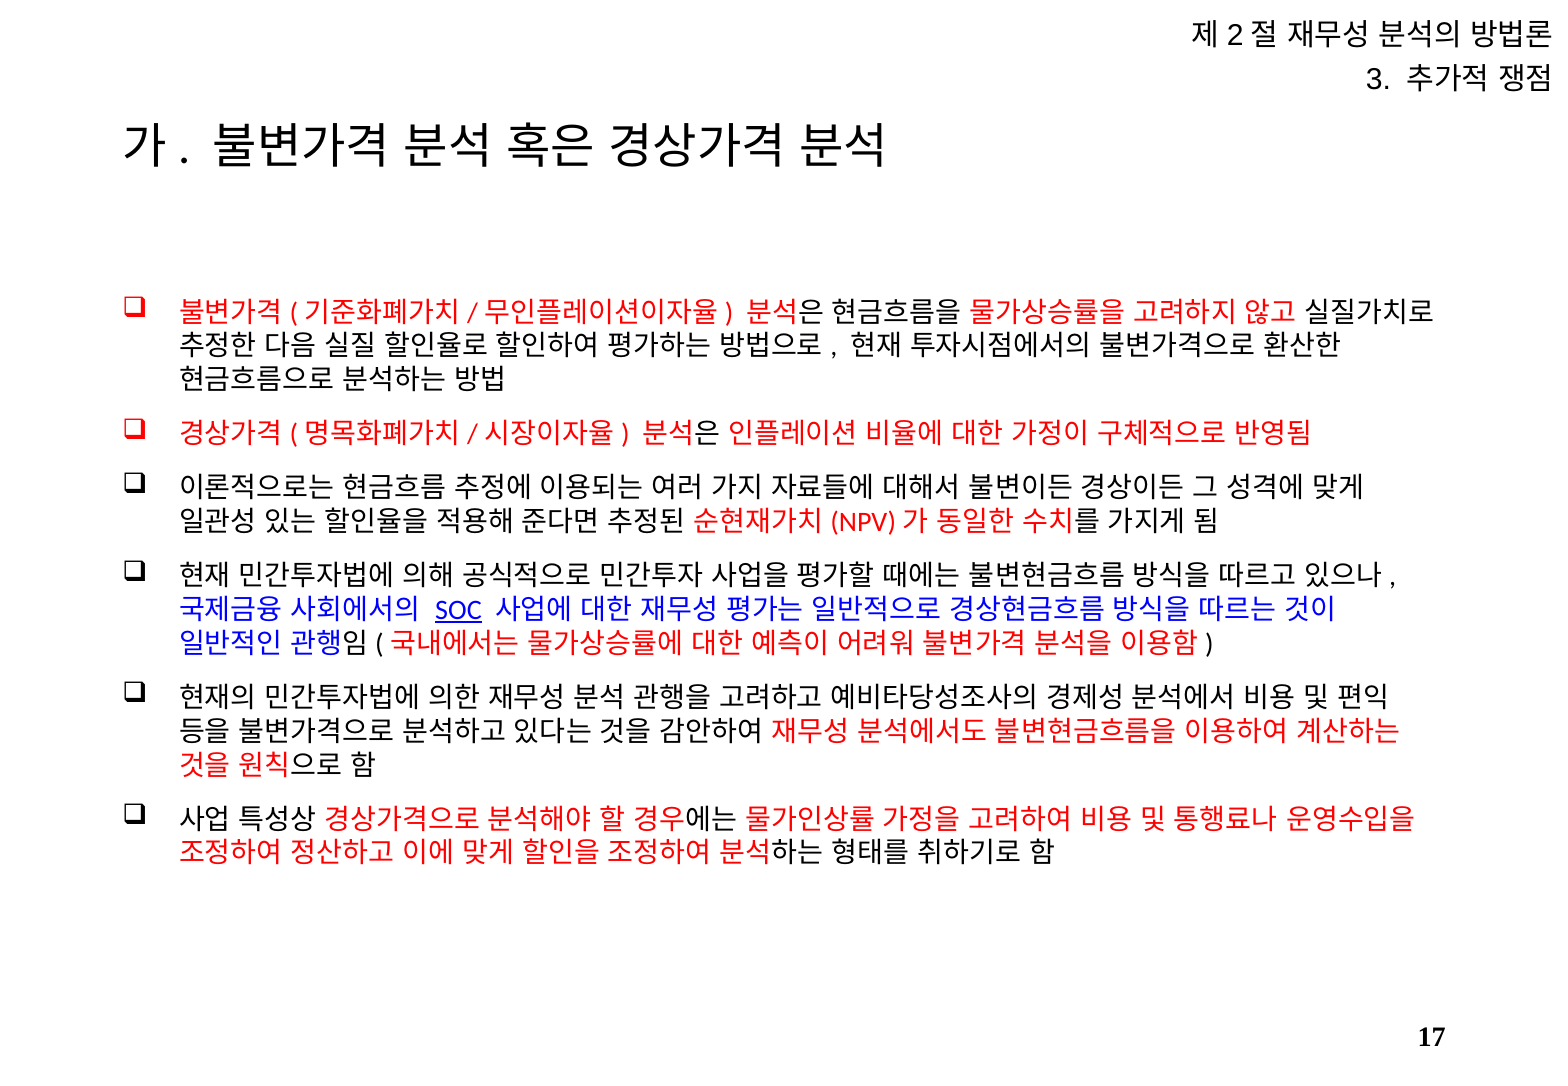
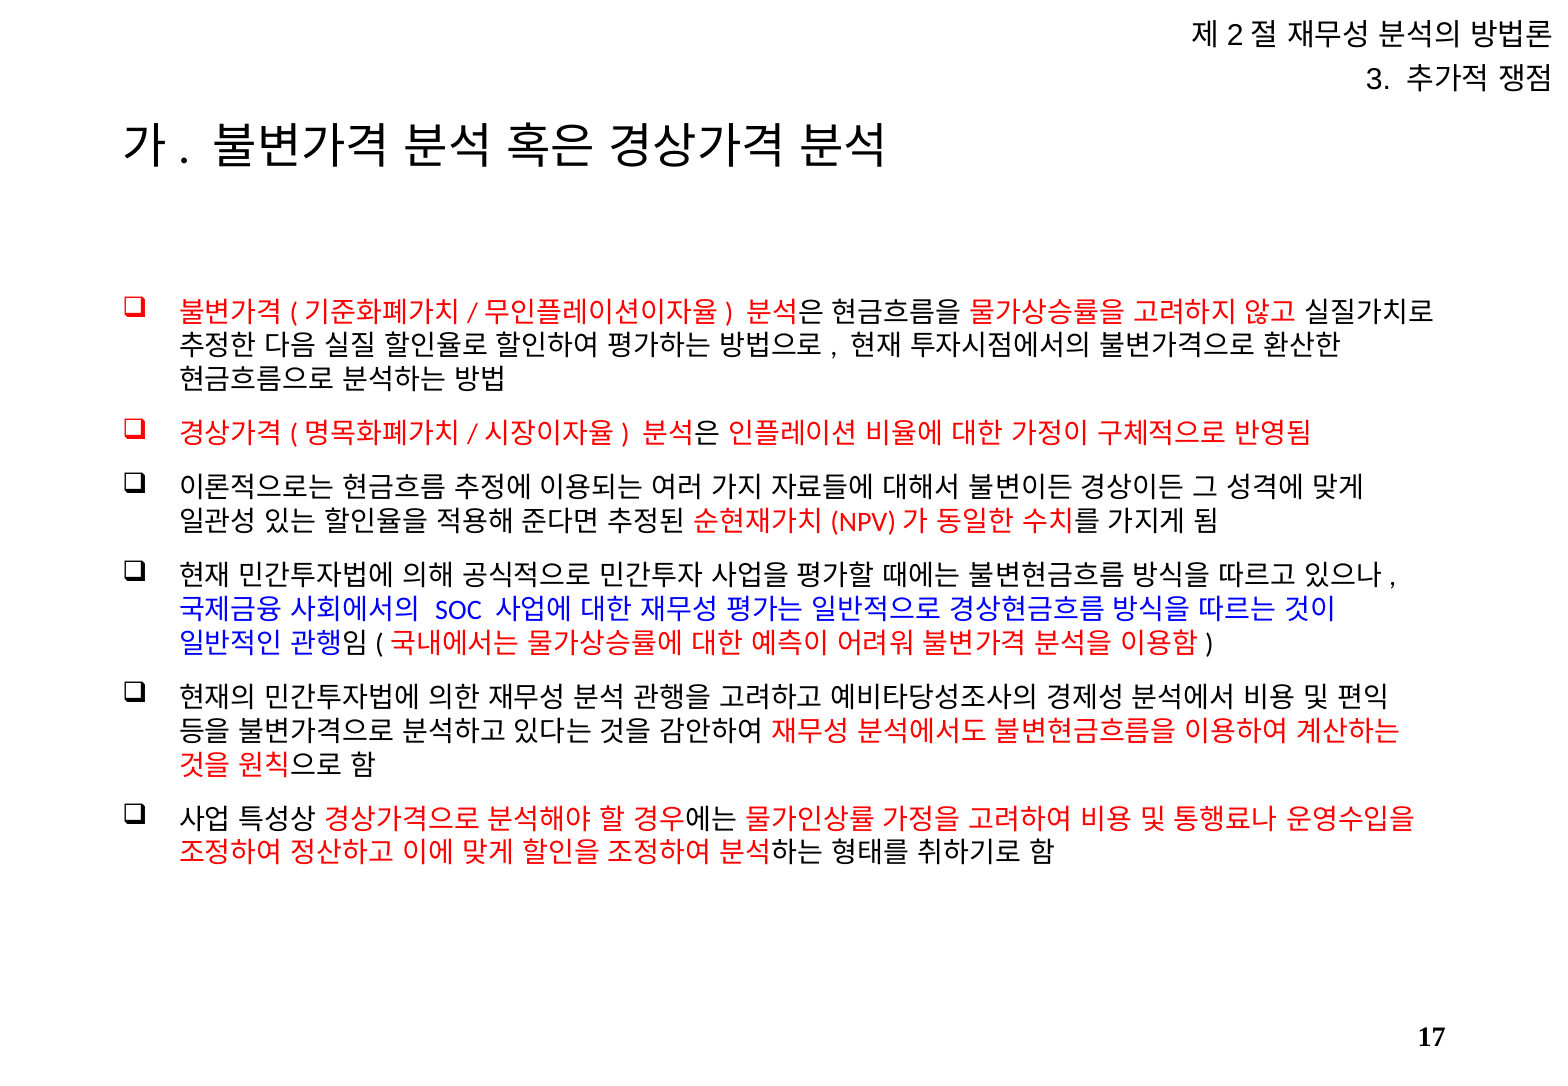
SOC underline: present -> none (459, 610)
